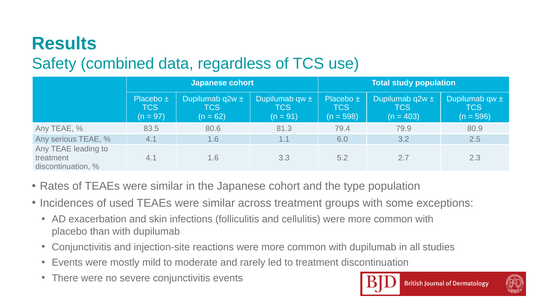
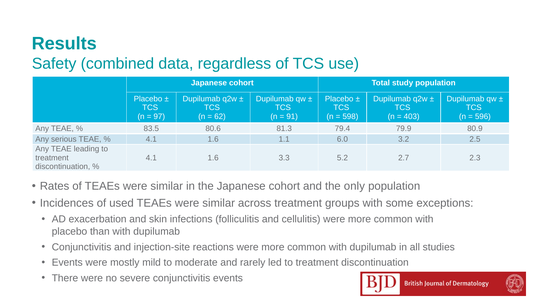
type: type -> only (354, 186)
